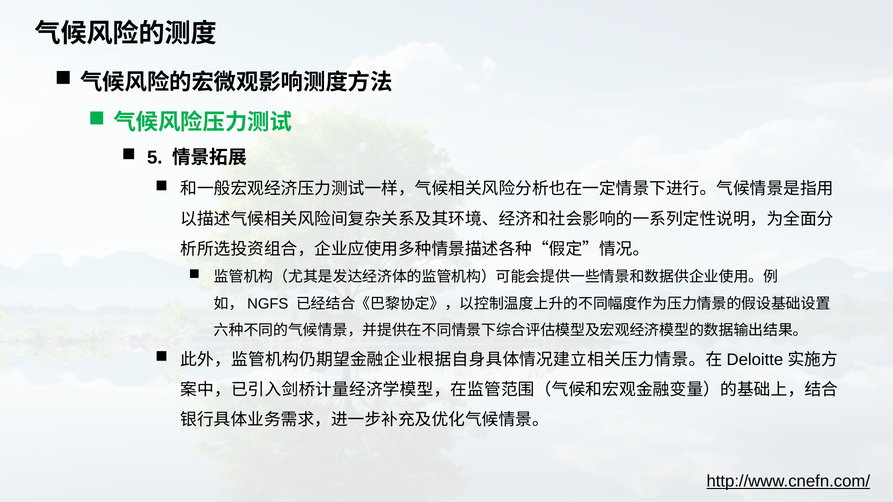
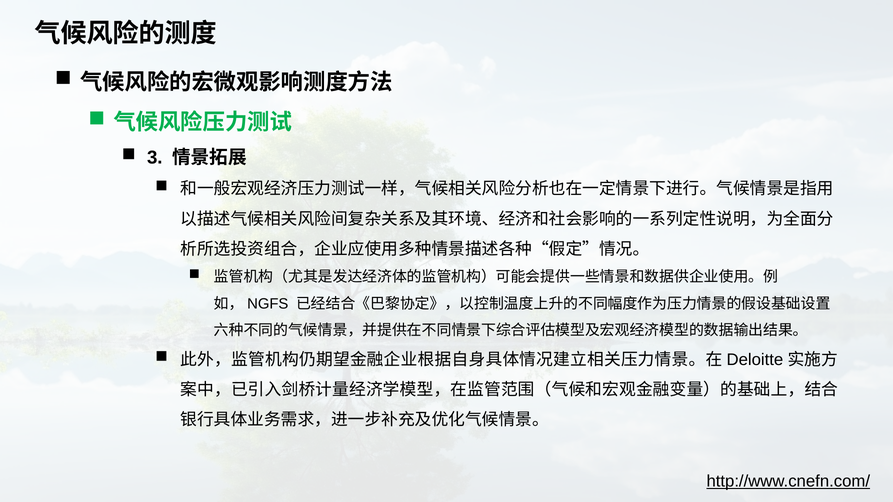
5: 5 -> 3 (155, 158)
